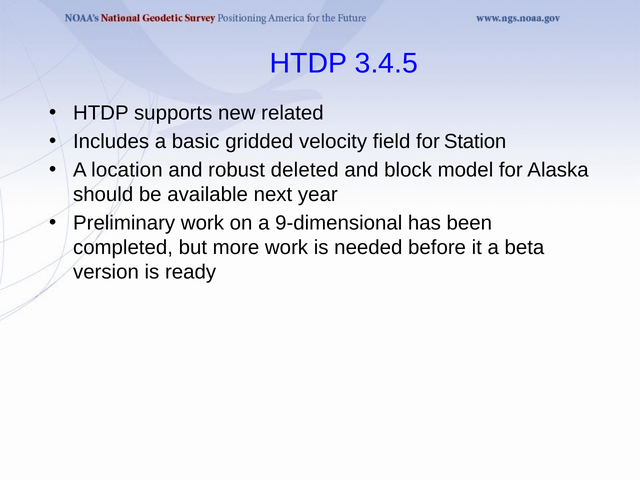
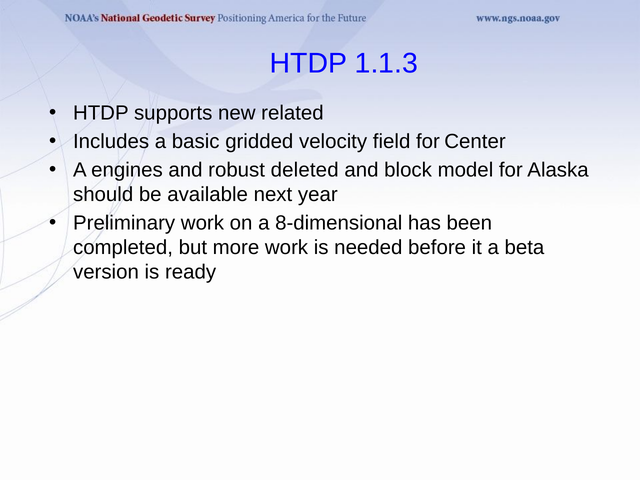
3.4.5: 3.4.5 -> 1.1.3 (386, 63)
Station: Station -> Center (475, 141)
location: location -> engines (127, 170)
9-dimensional: 9-dimensional -> 8-dimensional (339, 223)
